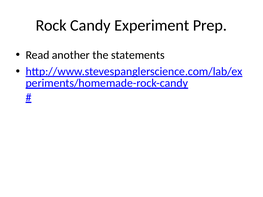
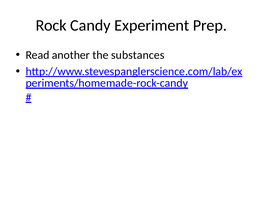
statements: statements -> substances (138, 55)
